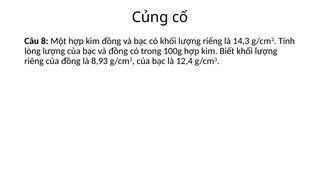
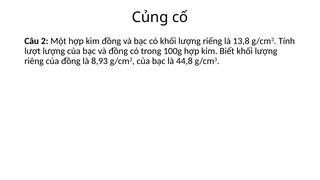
8: 8 -> 2 (45, 41)
14,3: 14,3 -> 13,8 (241, 41)
lòng: lòng -> lượt (32, 51)
12,4: 12,4 -> 44,8 (184, 61)
